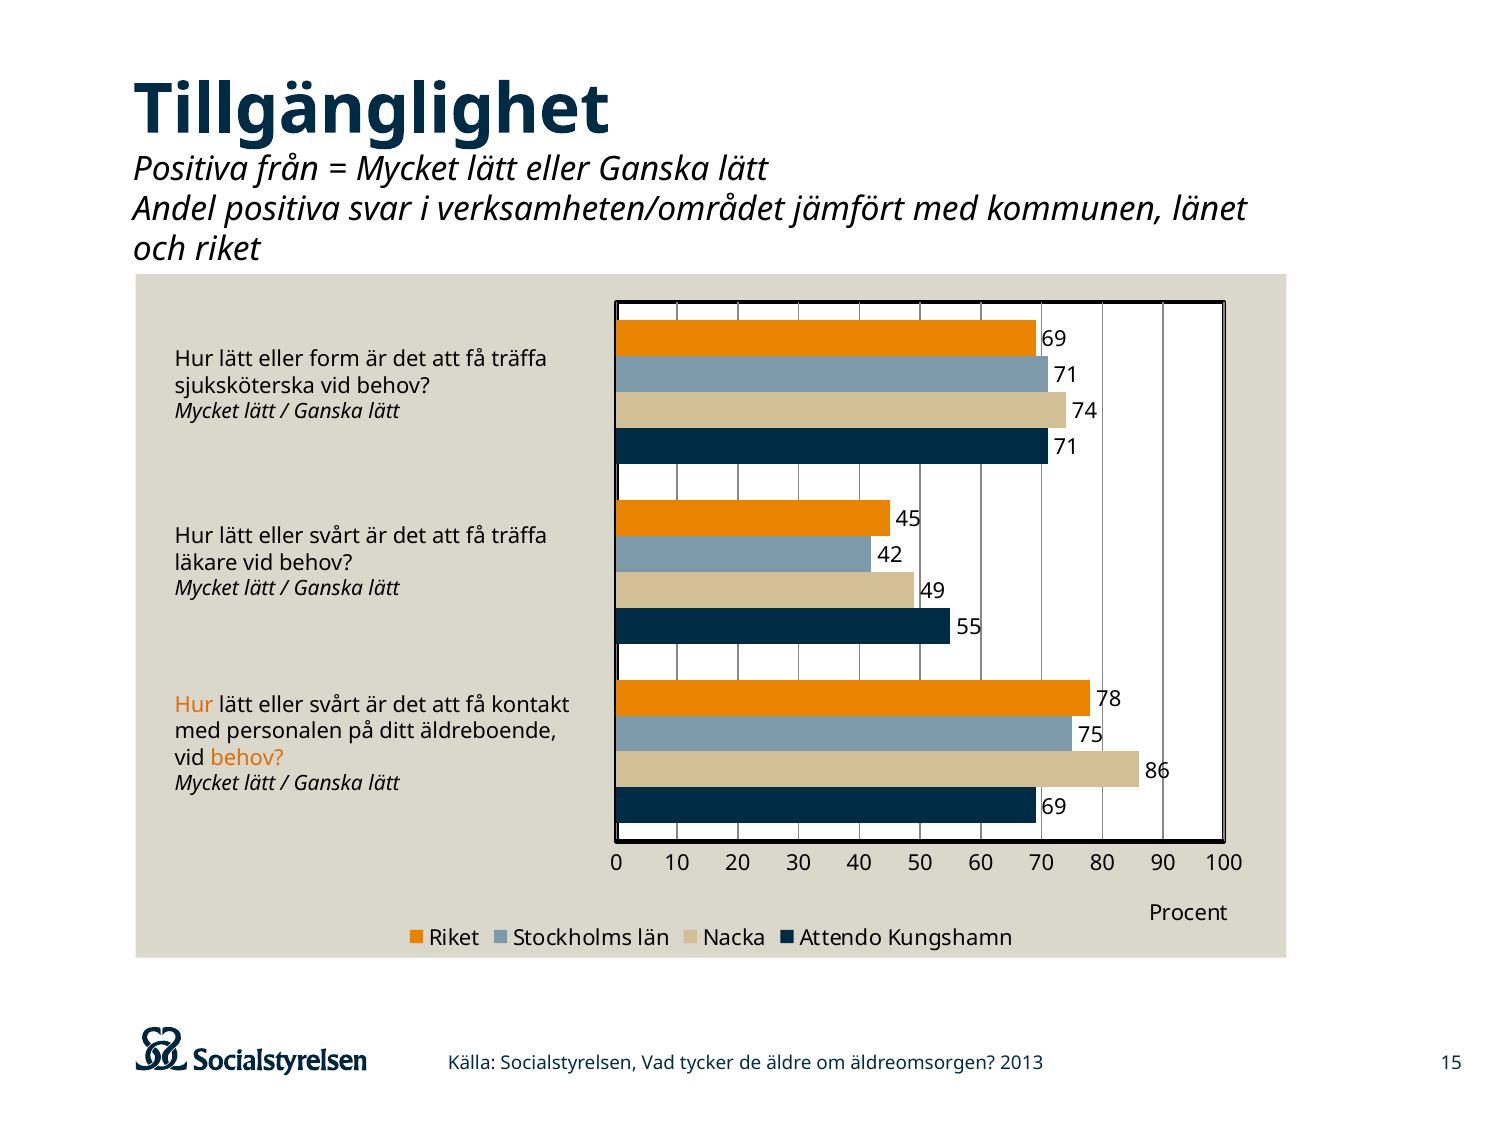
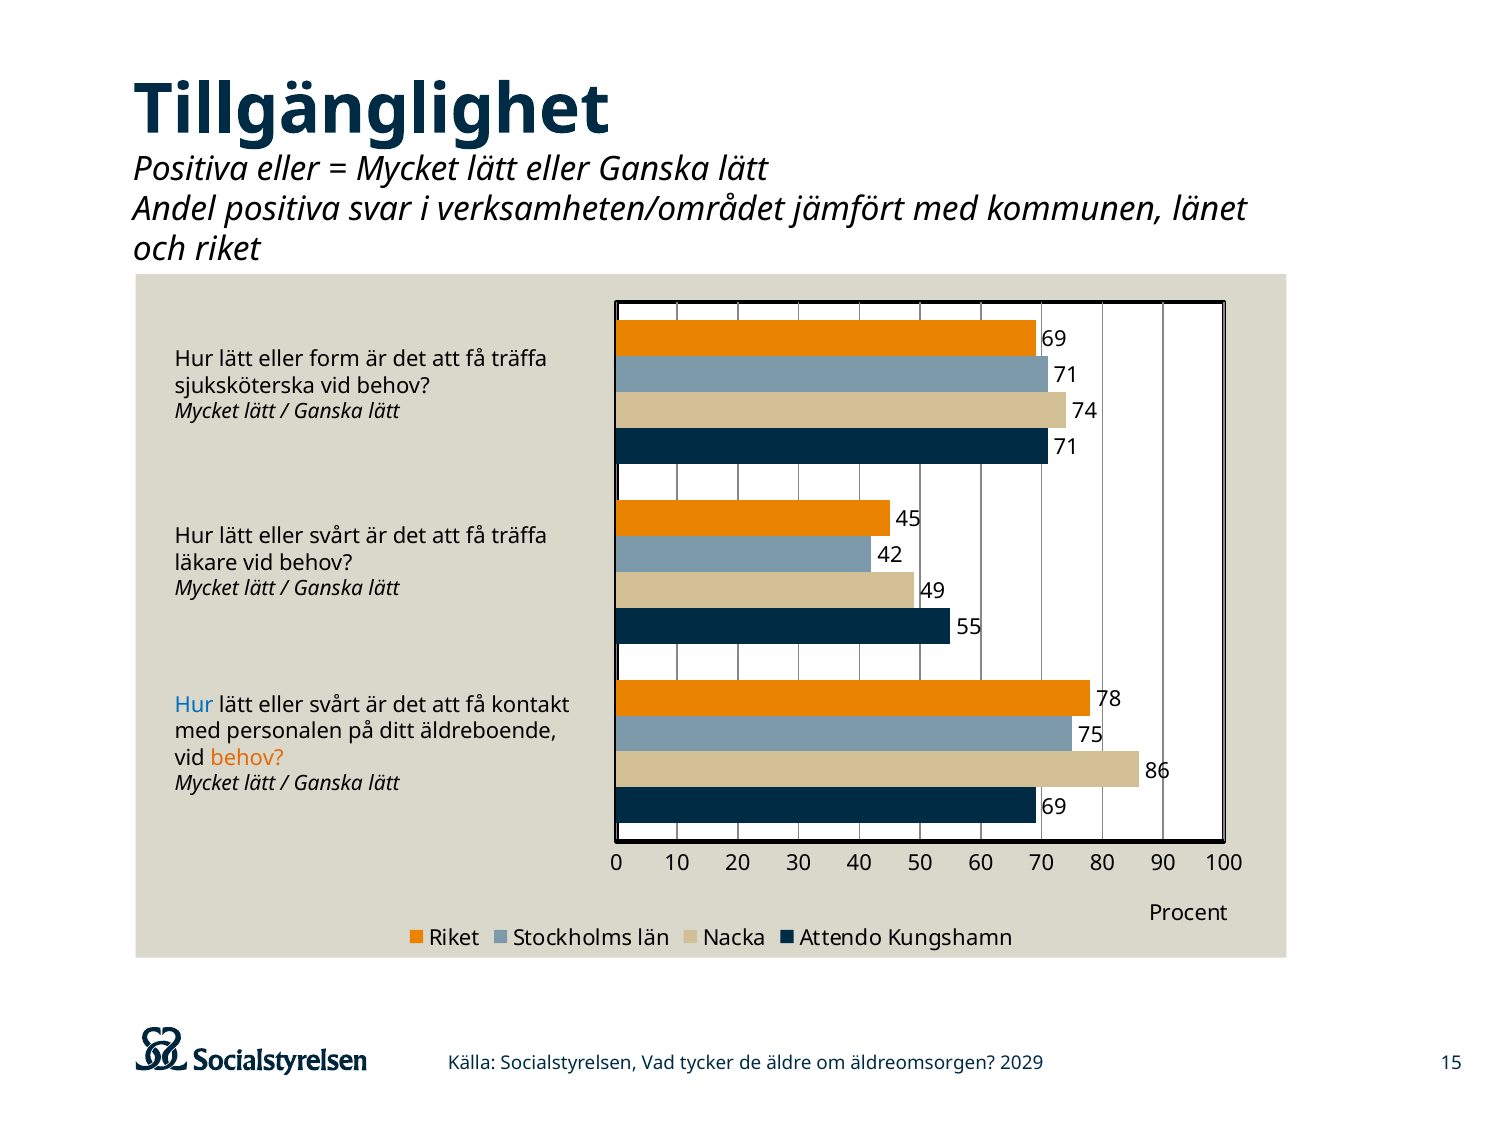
Positiva från: från -> eller (288, 169)
Hur colour: orange -> blue (194, 705)
2013: 2013 -> 2029 (1022, 1063)
